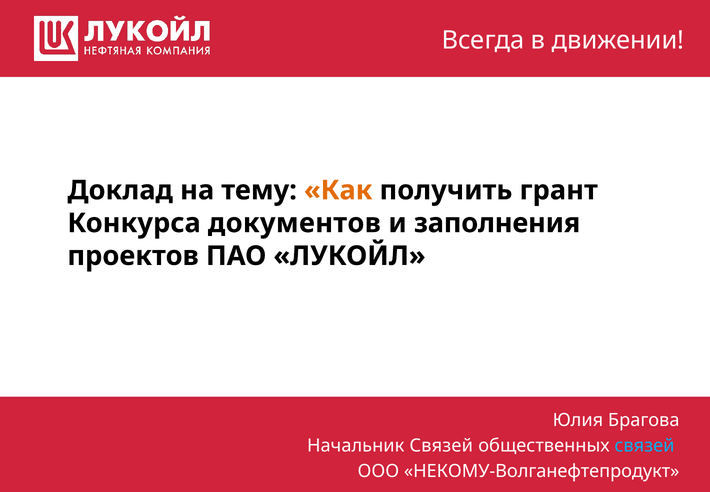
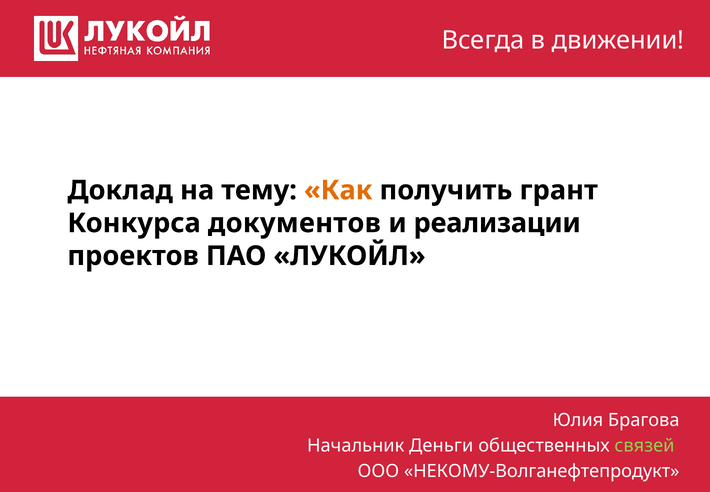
заполнения: заполнения -> реализации (497, 223)
Начальник Связей: Связей -> Деньги (441, 446)
связей colour: light blue -> light green (645, 446)
